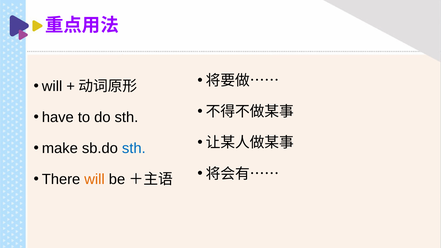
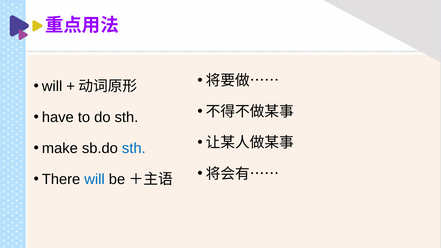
will colour: orange -> blue (95, 180)
